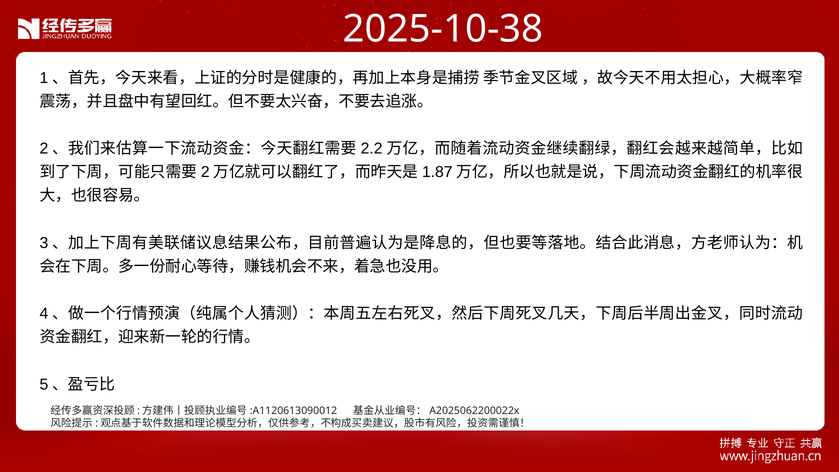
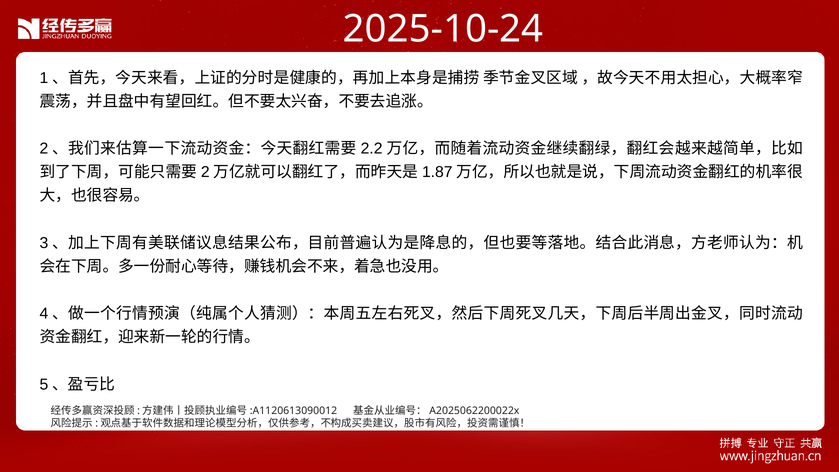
2025-10-38: 2025-10-38 -> 2025-10-24 (443, 29)
